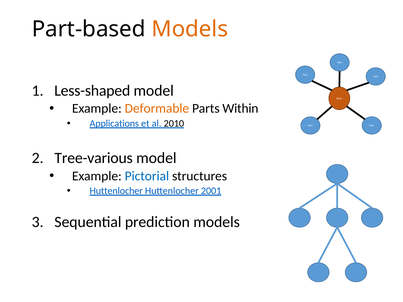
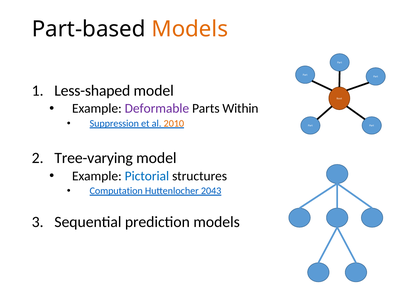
Deformable colour: orange -> purple (157, 109)
Applications: Applications -> Suppression (114, 124)
2010 colour: black -> orange (174, 124)
Tree-various: Tree-various -> Tree-varying (94, 158)
Huttenlocher: Huttenlocher -> Computation (116, 191)
2001: 2001 -> 2043 (211, 191)
